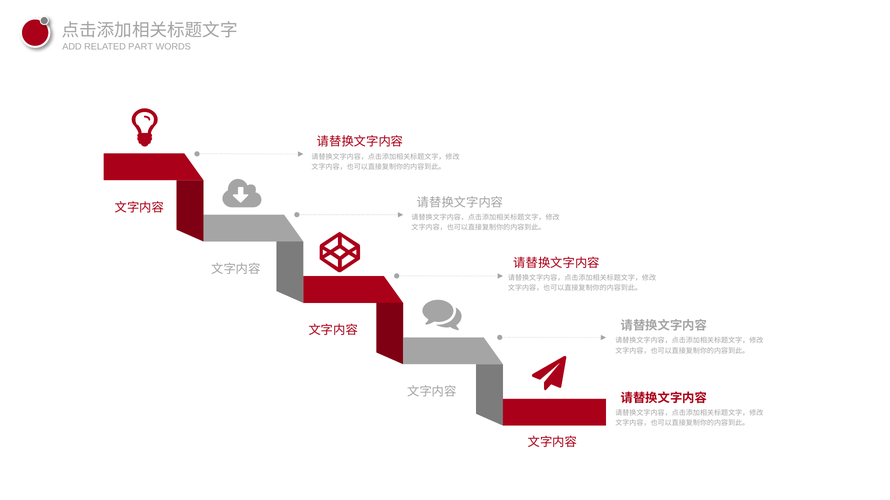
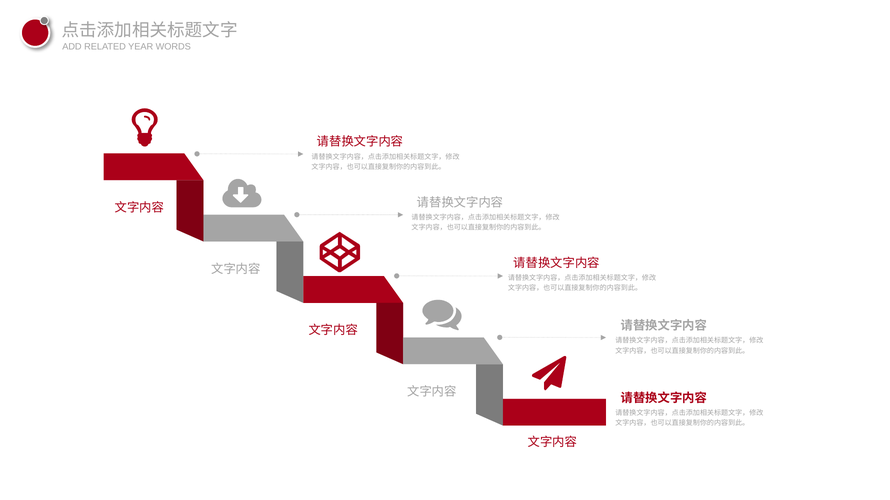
PART: PART -> YEAR (141, 47)
